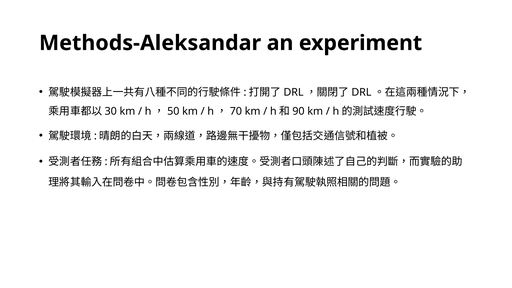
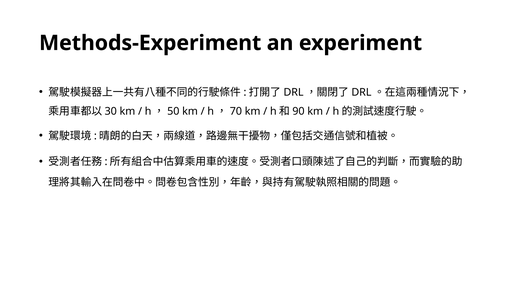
Methods-Aleksandar: Methods-Aleksandar -> Methods-Experiment (150, 43)
